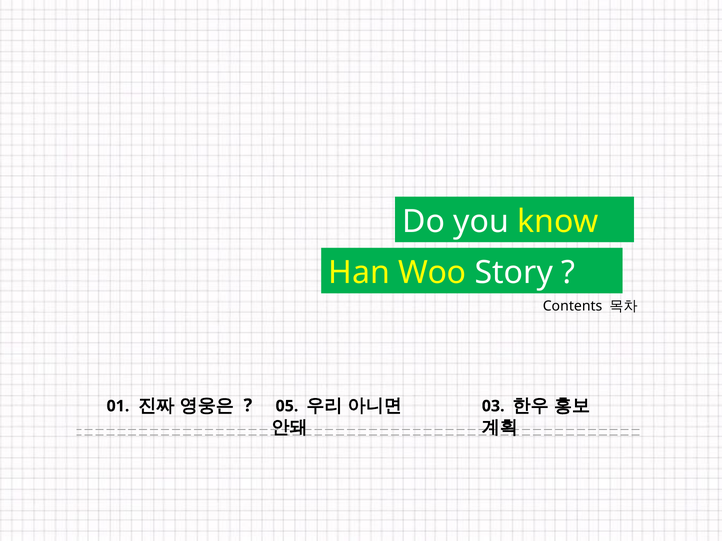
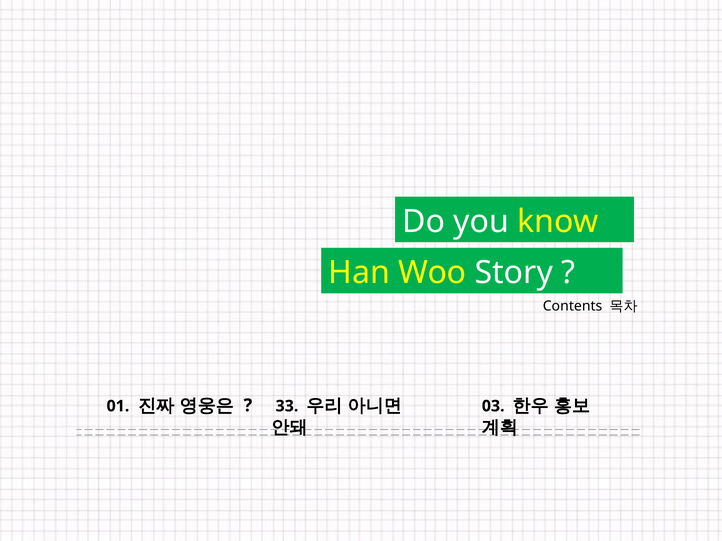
05: 05 -> 33 (287, 406)
